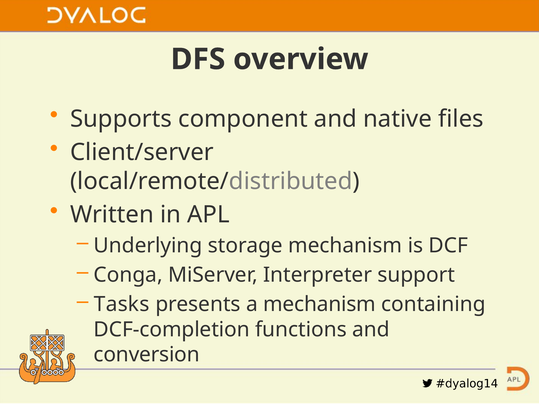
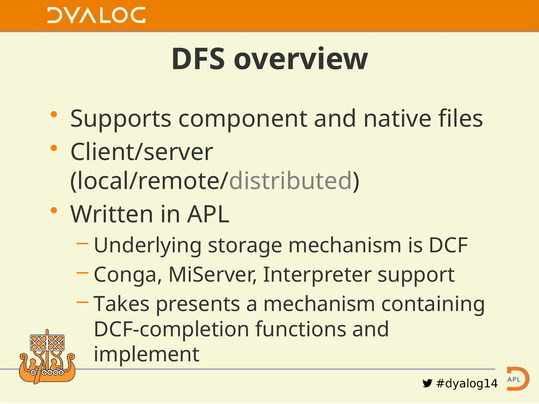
Tasks: Tasks -> Takes (122, 304)
conversion: conversion -> implement (147, 355)
